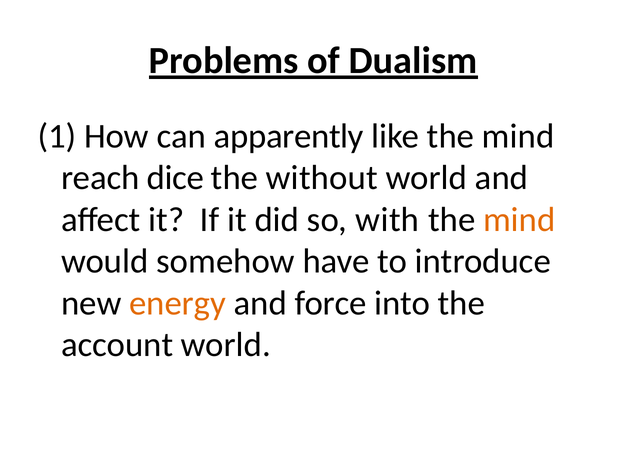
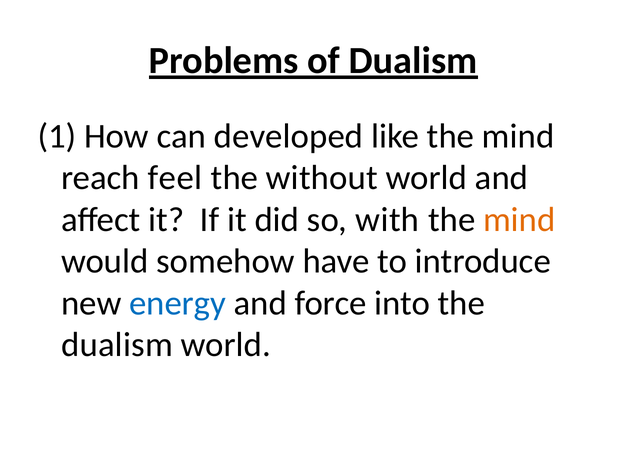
apparently: apparently -> developed (289, 136)
dice: dice -> feel (175, 178)
energy colour: orange -> blue (178, 303)
account: account -> dualism (117, 345)
